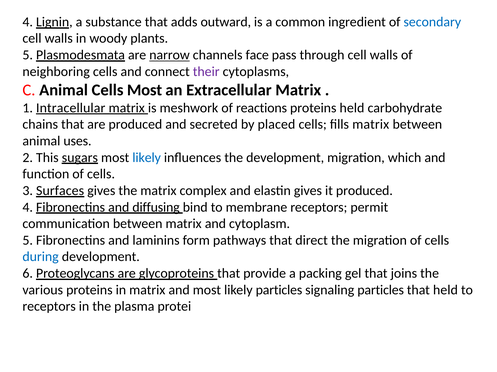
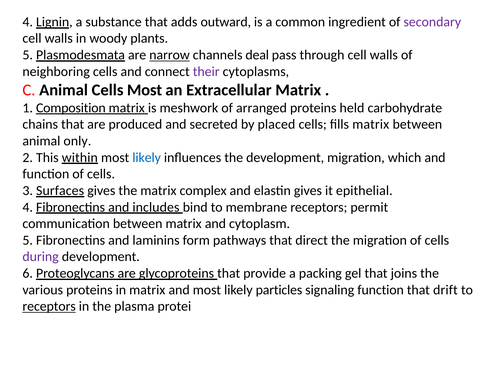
secondary colour: blue -> purple (432, 22)
face: face -> deal (257, 55)
Intracellular: Intracellular -> Composition (71, 108)
reactions: reactions -> arranged (261, 108)
uses: uses -> only (77, 141)
sugars: sugars -> within (80, 158)
it produced: produced -> epithelial (364, 191)
diffusing: diffusing -> includes (156, 208)
during colour: blue -> purple (41, 257)
signaling particles: particles -> function (381, 290)
that held: held -> drift (445, 290)
receptors underline: none -> present (49, 307)
